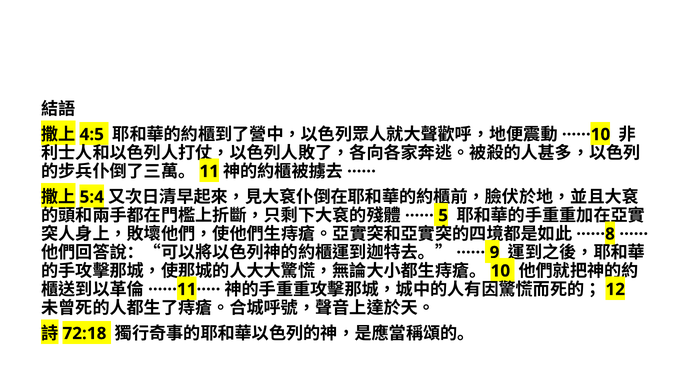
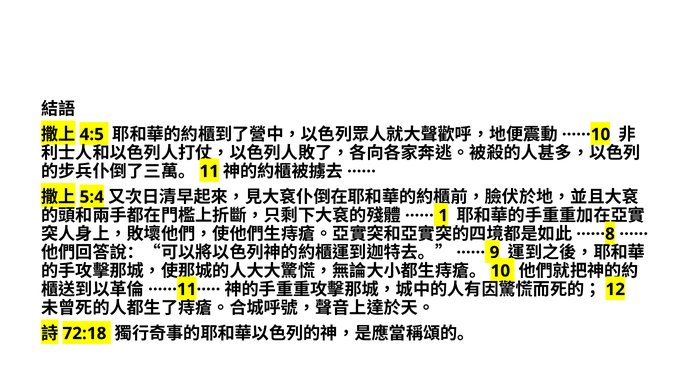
5: 5 -> 1 (443, 216)
